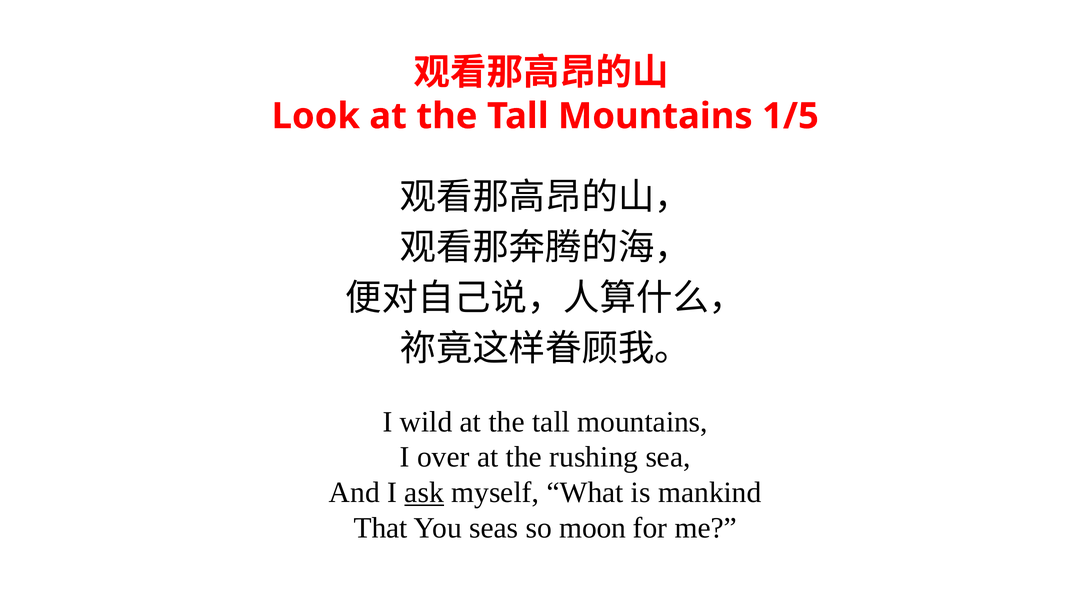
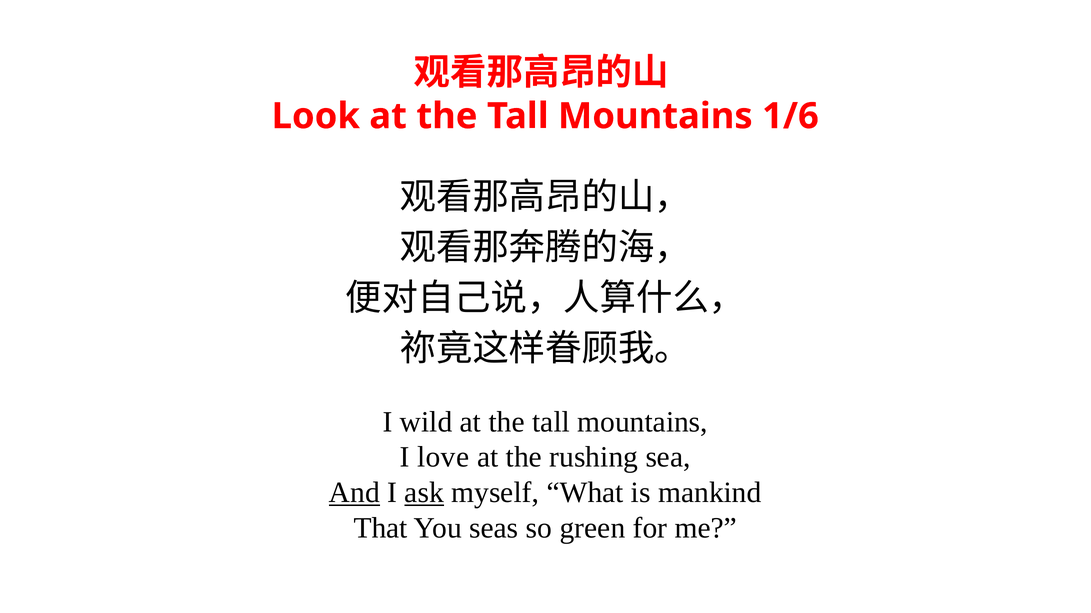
1/5: 1/5 -> 1/6 (790, 116)
over: over -> love (443, 458)
And underline: none -> present (354, 493)
moon: moon -> green (592, 529)
